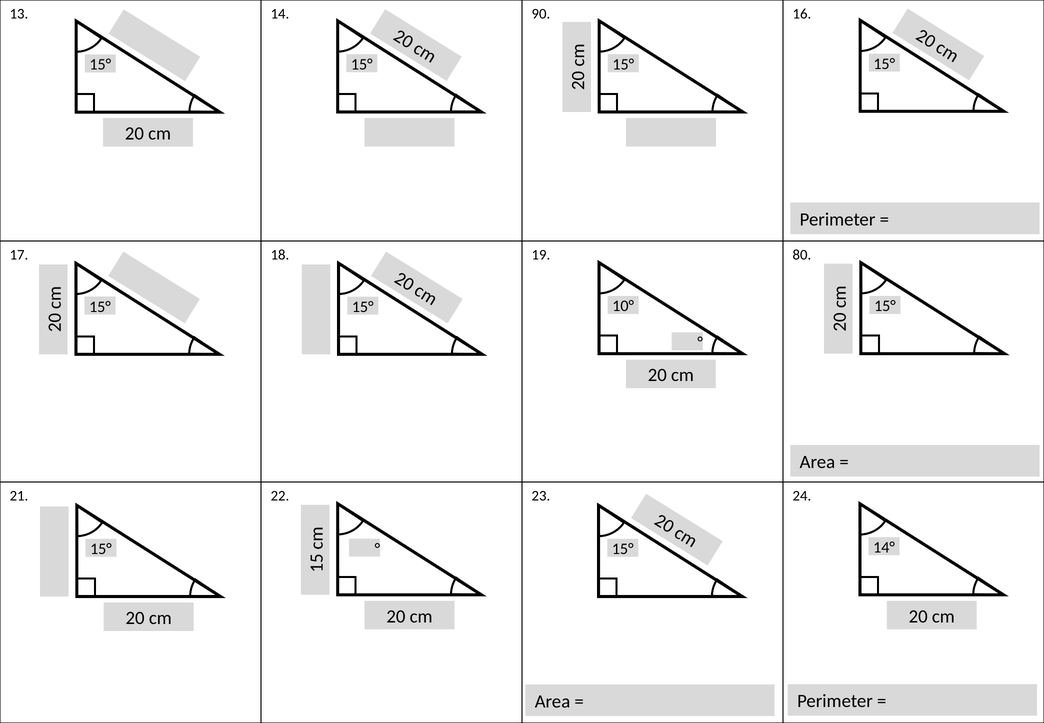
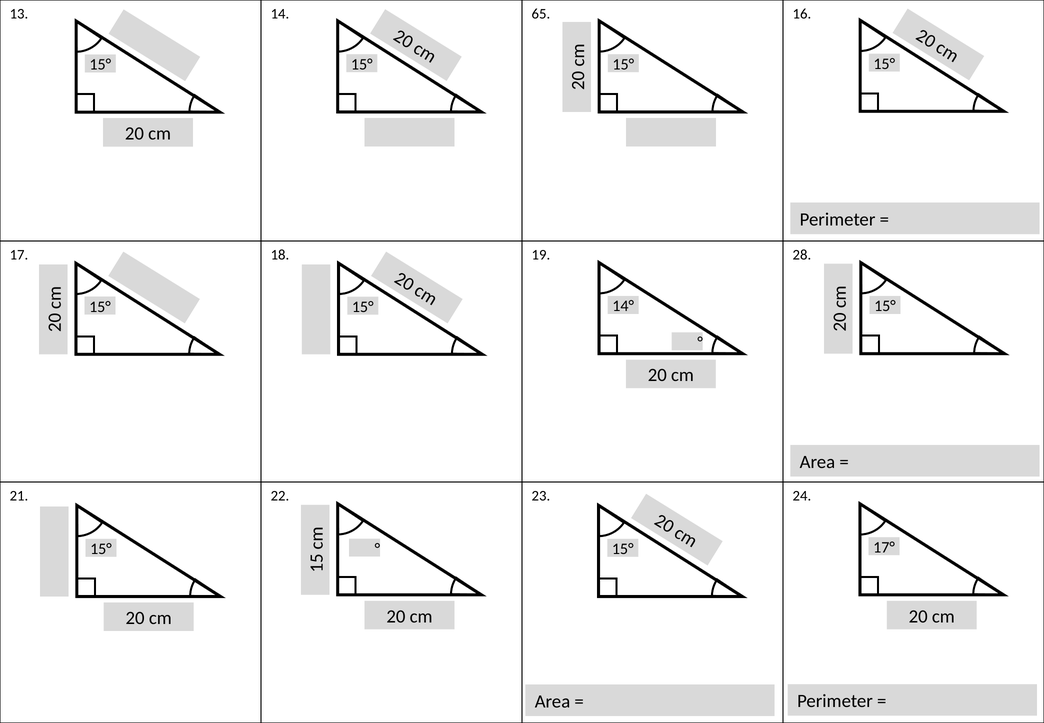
90: 90 -> 65 (541, 14)
80: 80 -> 28 (802, 255)
10°: 10° -> 14° (623, 306)
14°: 14° -> 17° (884, 547)
